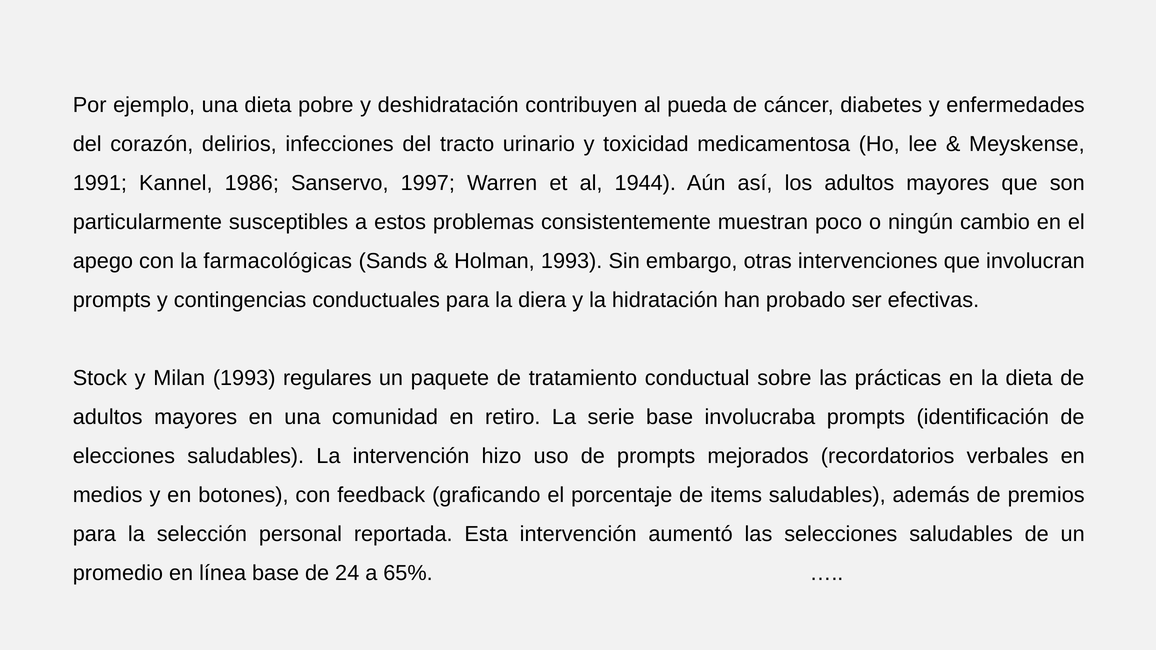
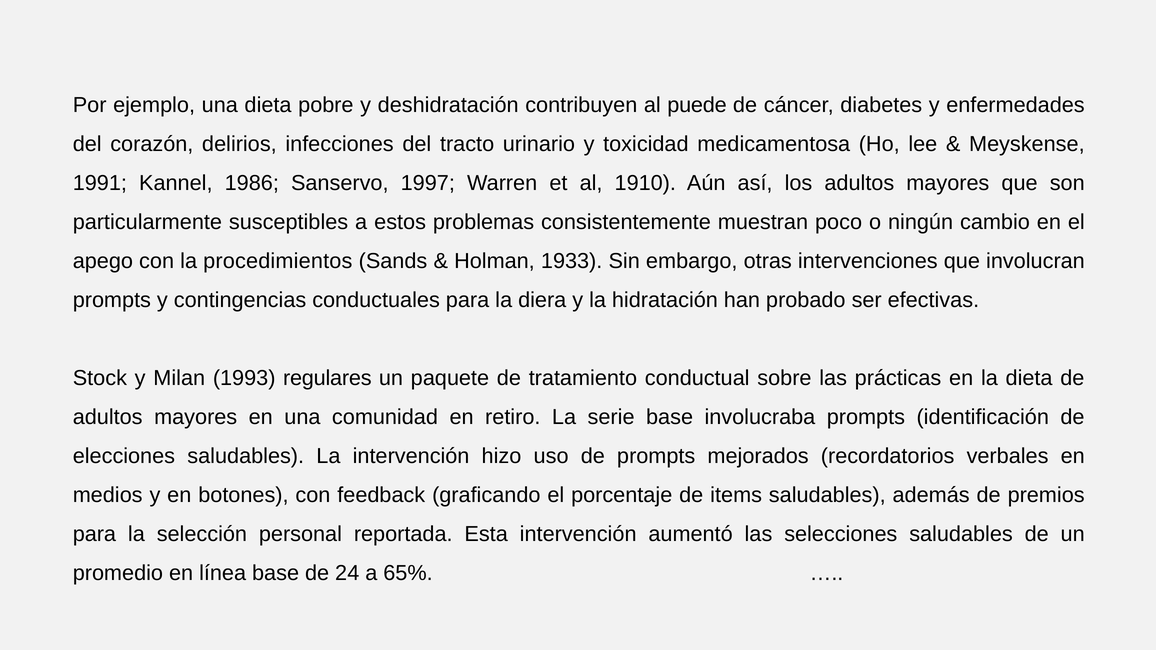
pueda: pueda -> puede (697, 105)
1944: 1944 -> 1910 (645, 183)
farmacológicas: farmacológicas -> procedimientos (278, 261)
Holman 1993: 1993 -> 1933 (572, 261)
